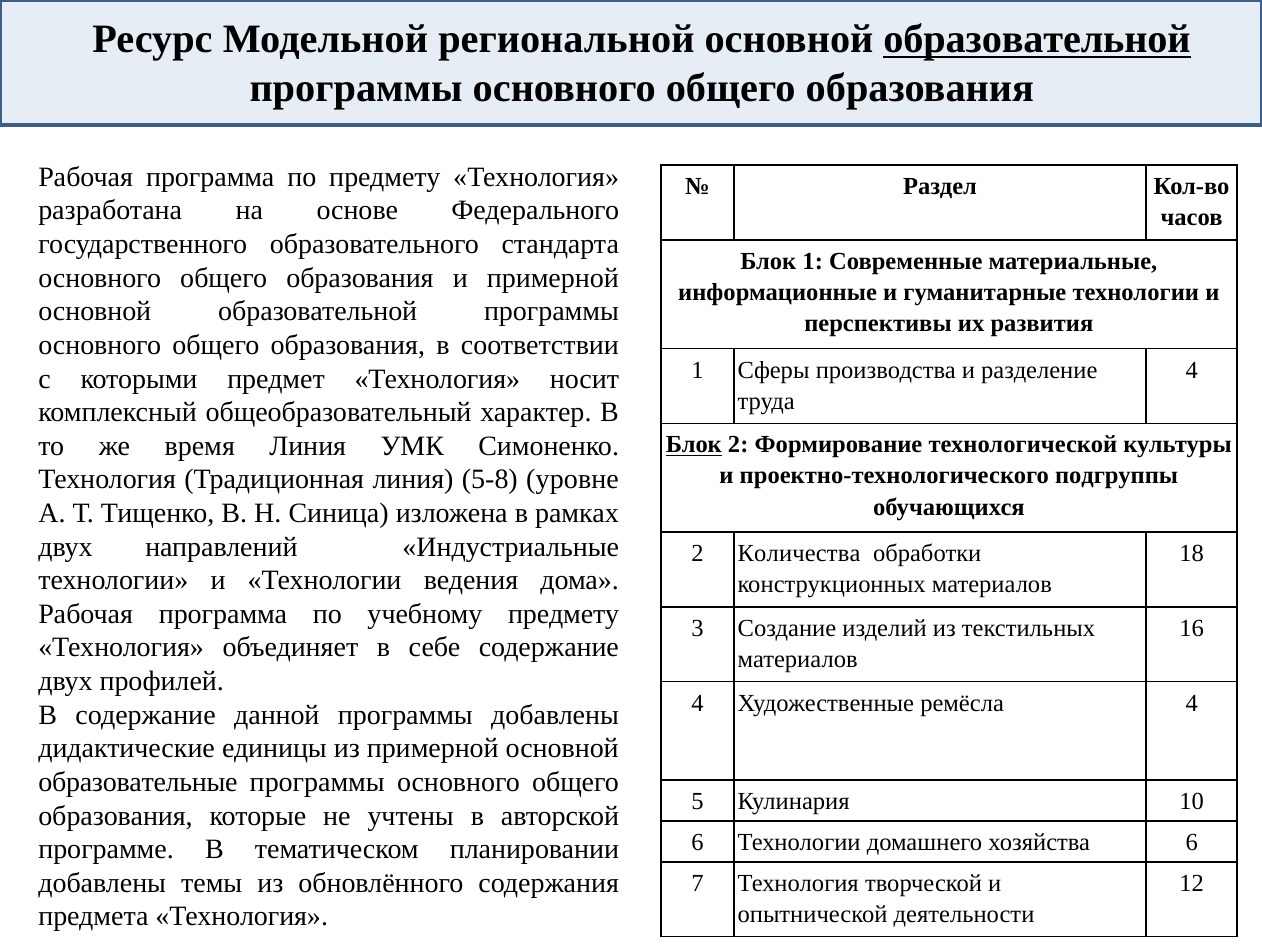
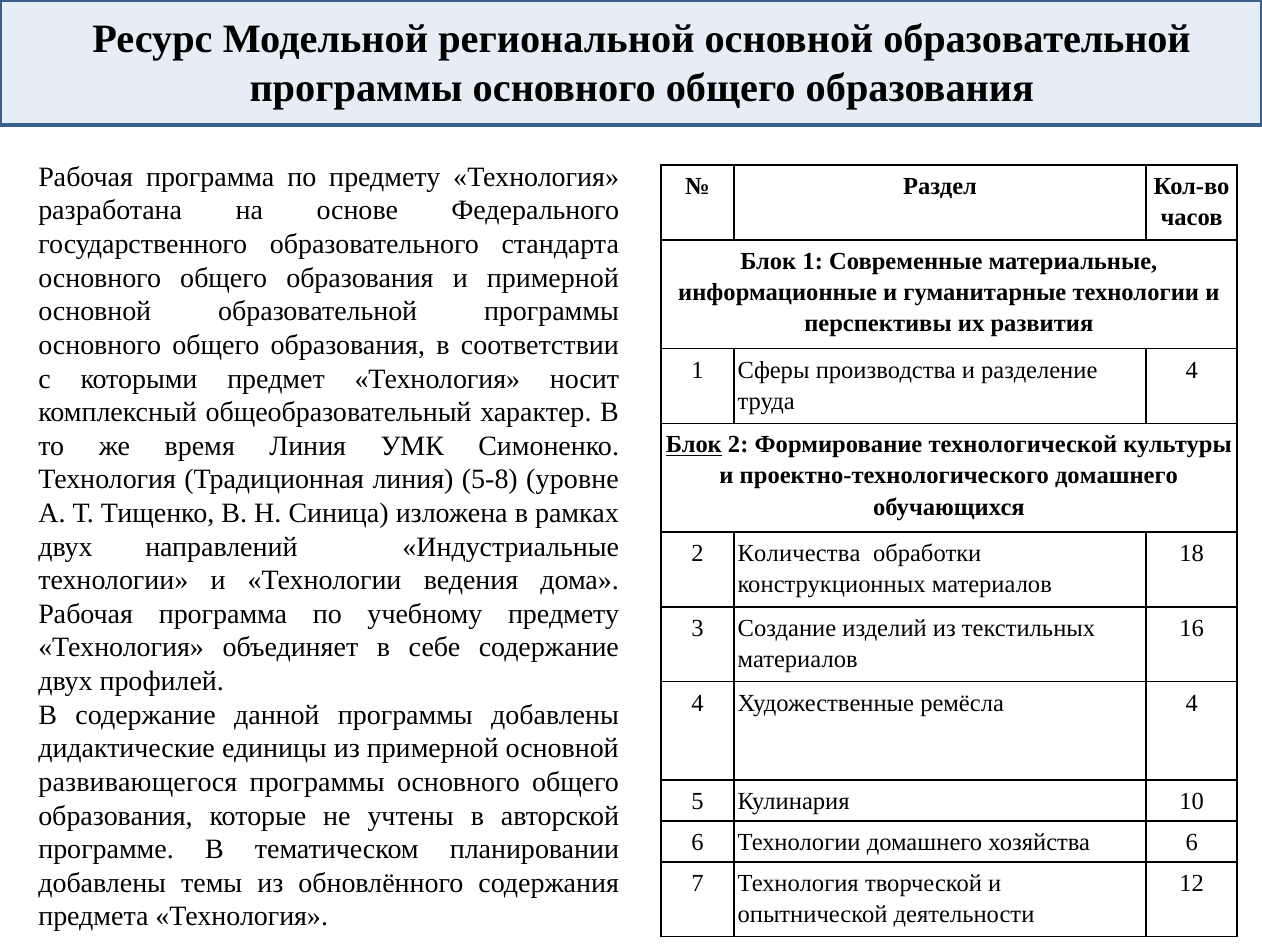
образовательной underline: present -> none (1037, 39)
проектно-технологического подгруппы: подгруппы -> домашнего (1117, 476)
образовательные: образовательные -> развивающегося (138, 783)
